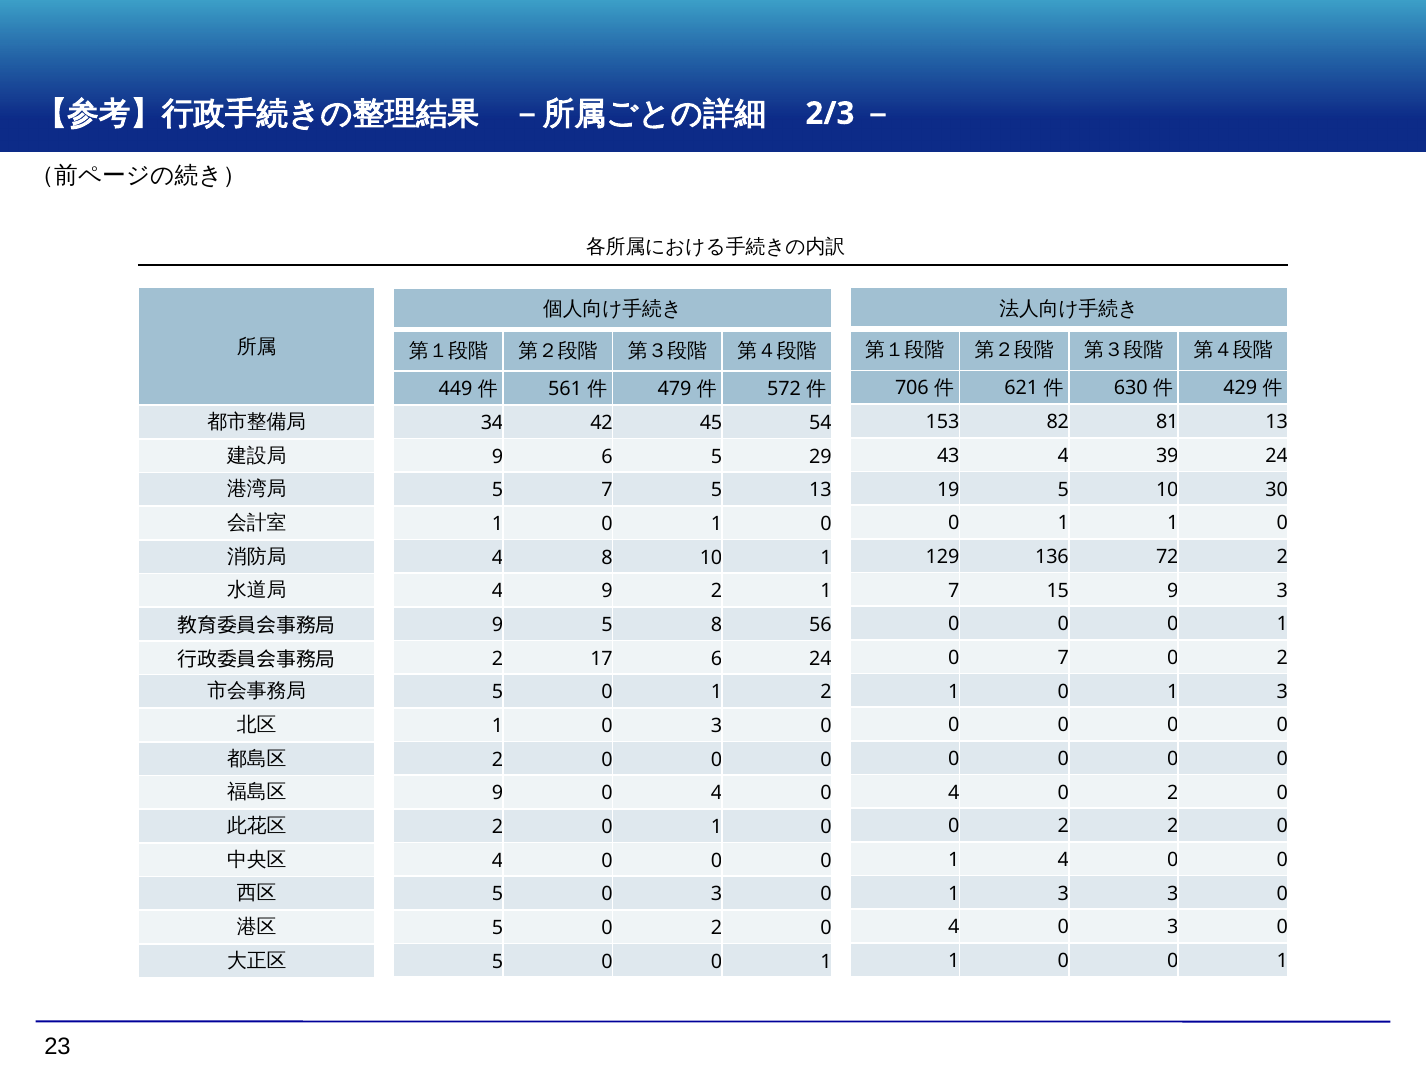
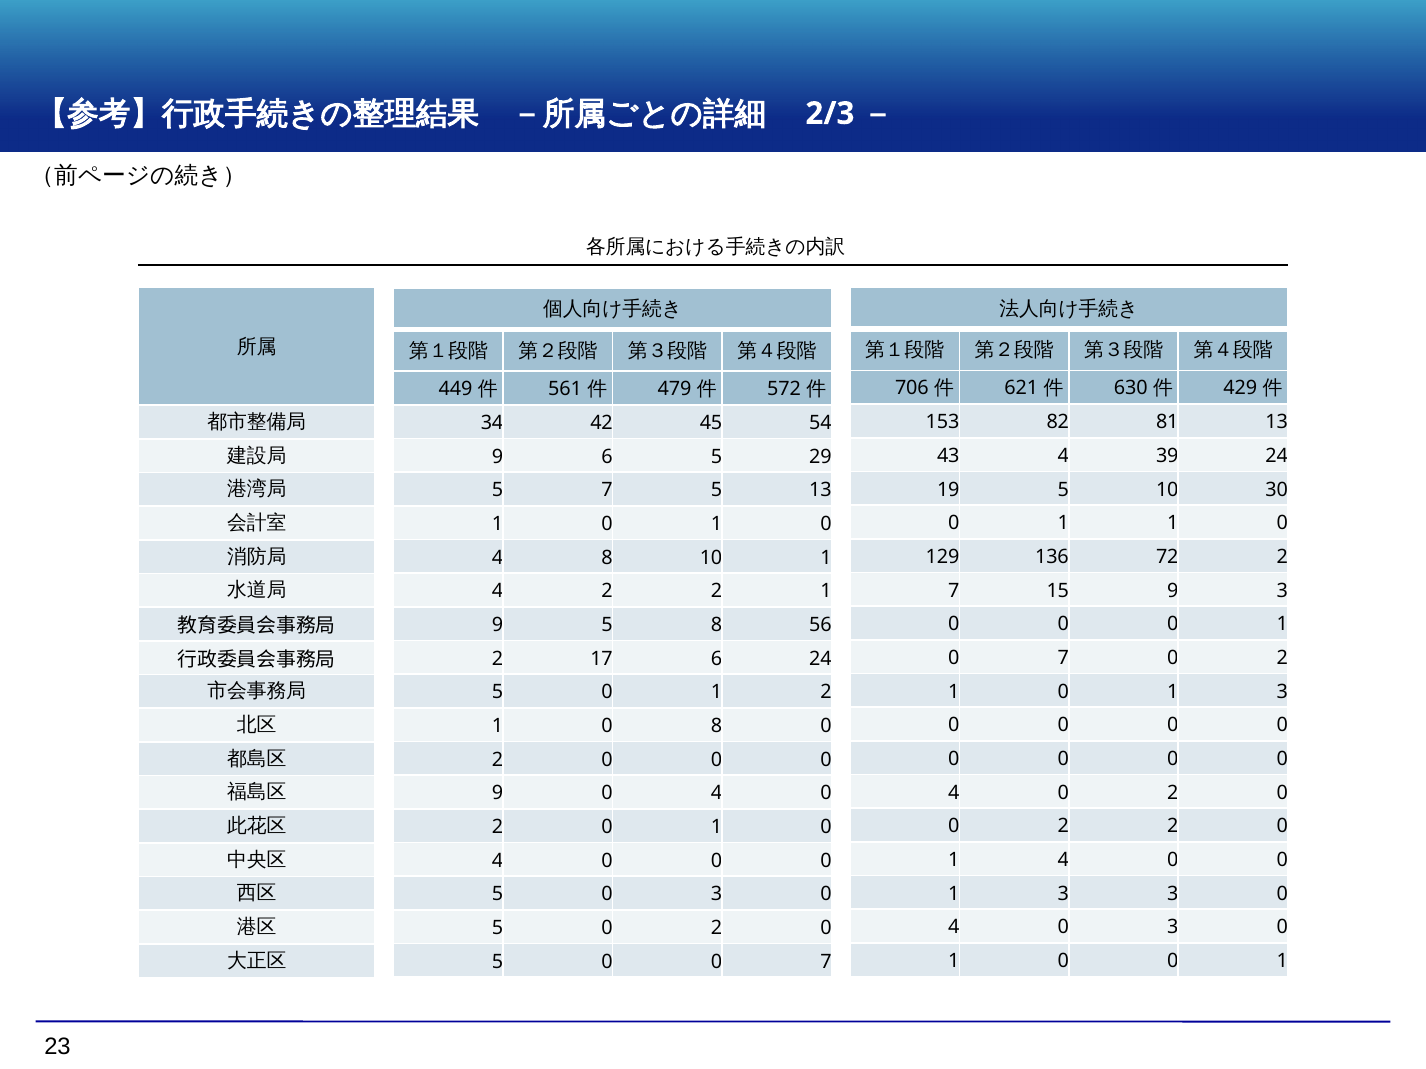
4 9: 9 -> 2 (607, 592)
1 0 3: 3 -> 8 (717, 726)
5 0 0 1: 1 -> 7 (826, 962)
